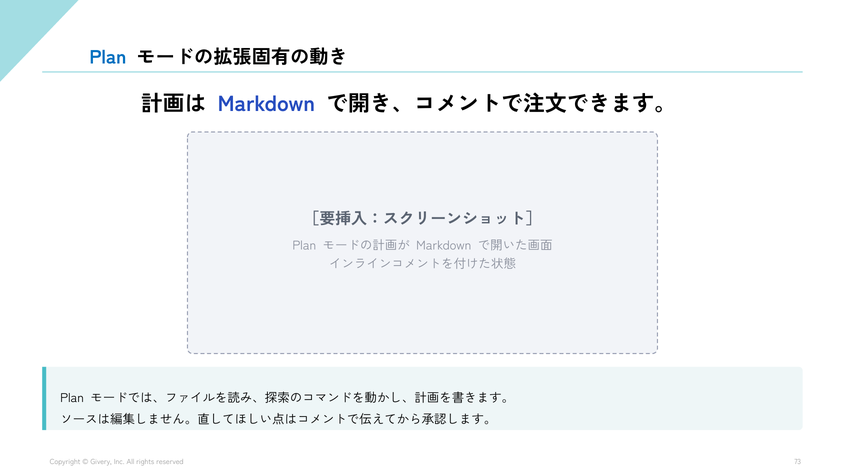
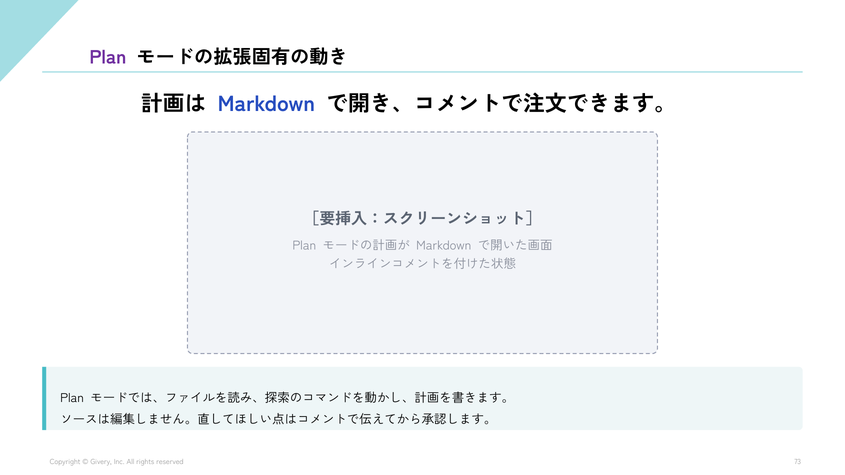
Plan colour: blue -> purple (108, 57)
